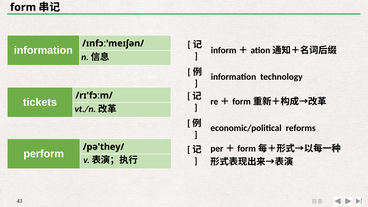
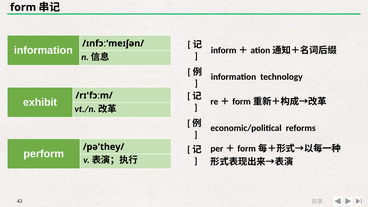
tickets: tickets -> exhibit (40, 102)
